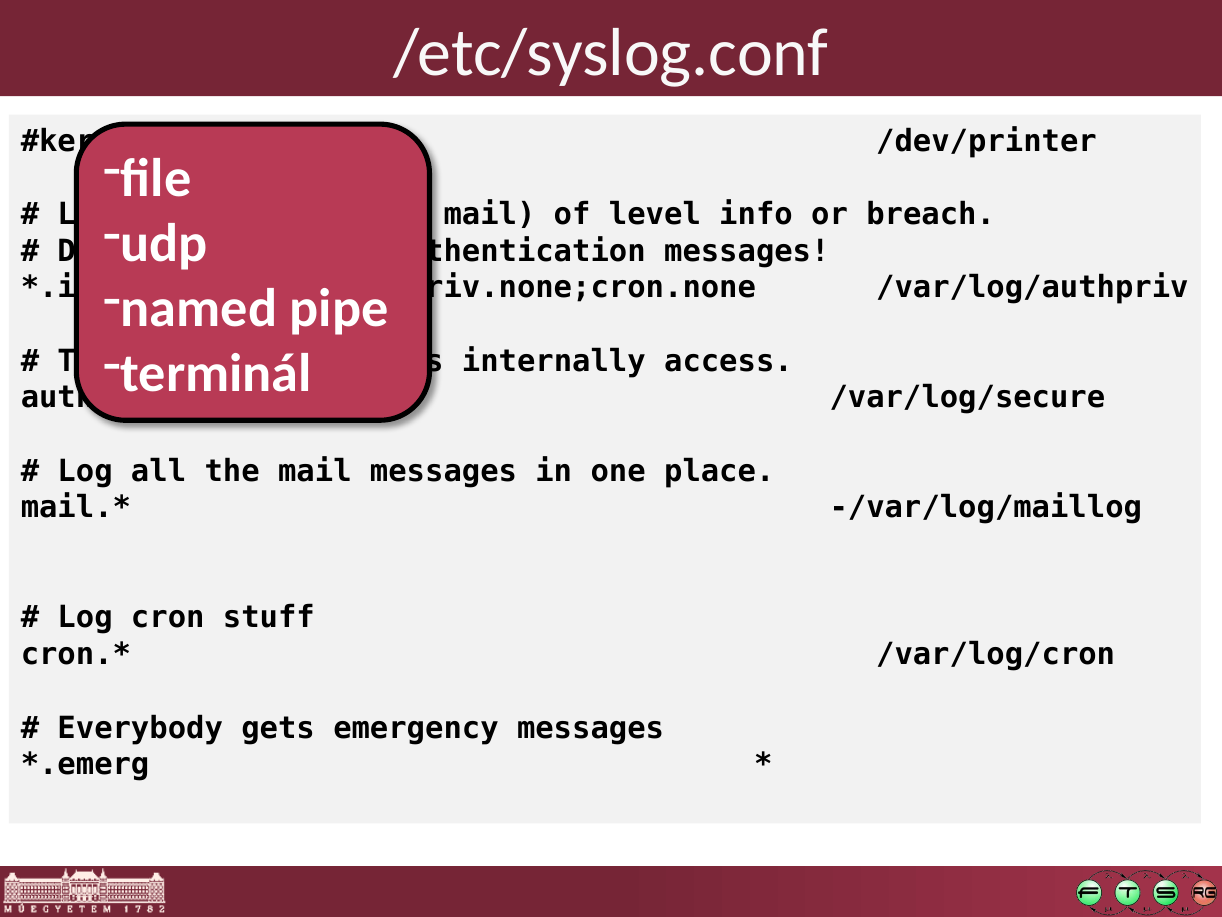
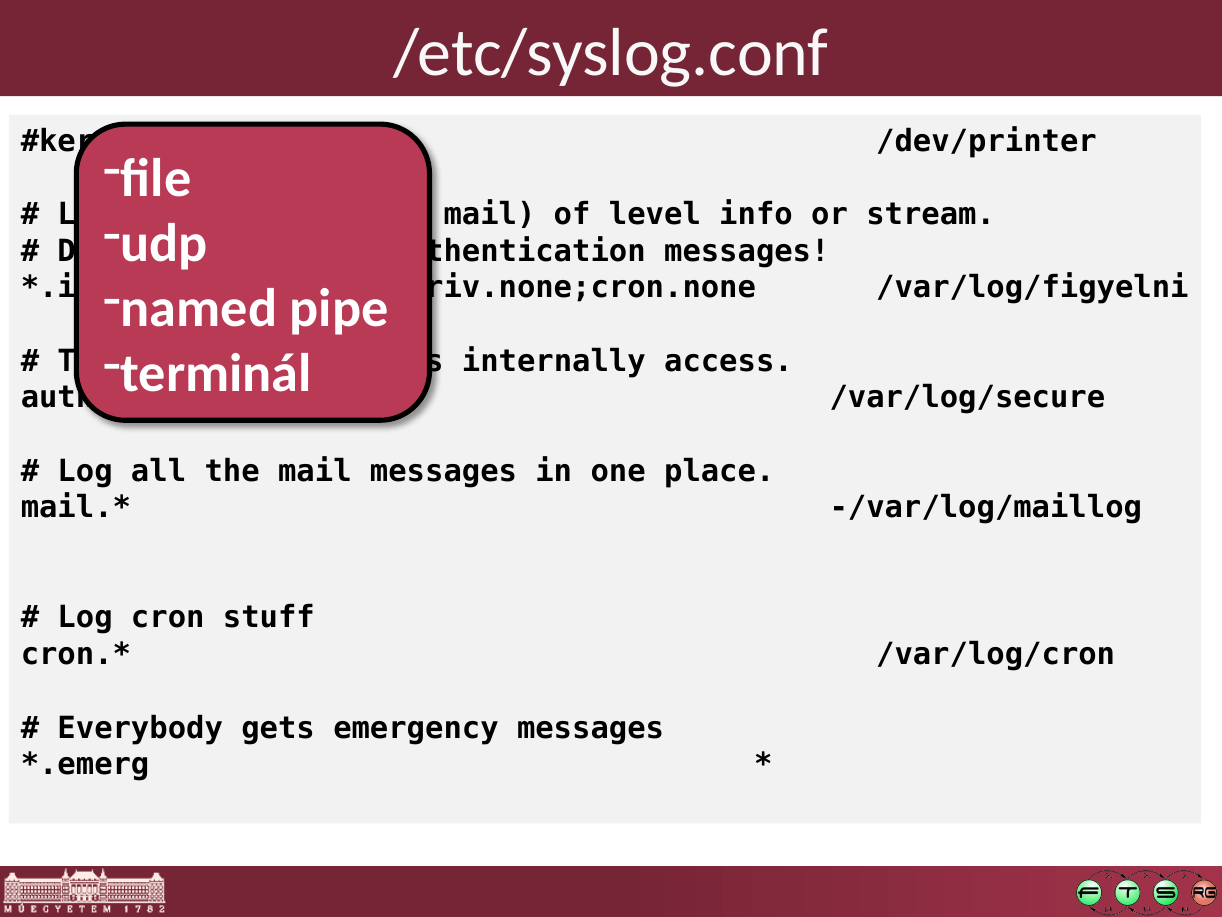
breach: breach -> stream (931, 214)
/var/log/authpriv: /var/log/authpriv -> /var/log/figyelni (1032, 288)
